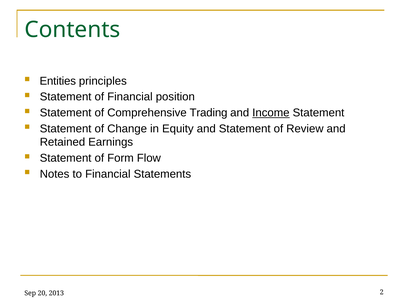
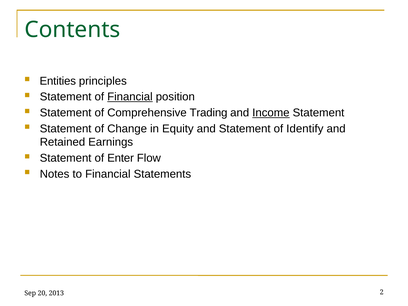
Financial underline: none -> present (130, 97)
Review: Review -> Identify (305, 129)
Form: Form -> Enter (121, 158)
